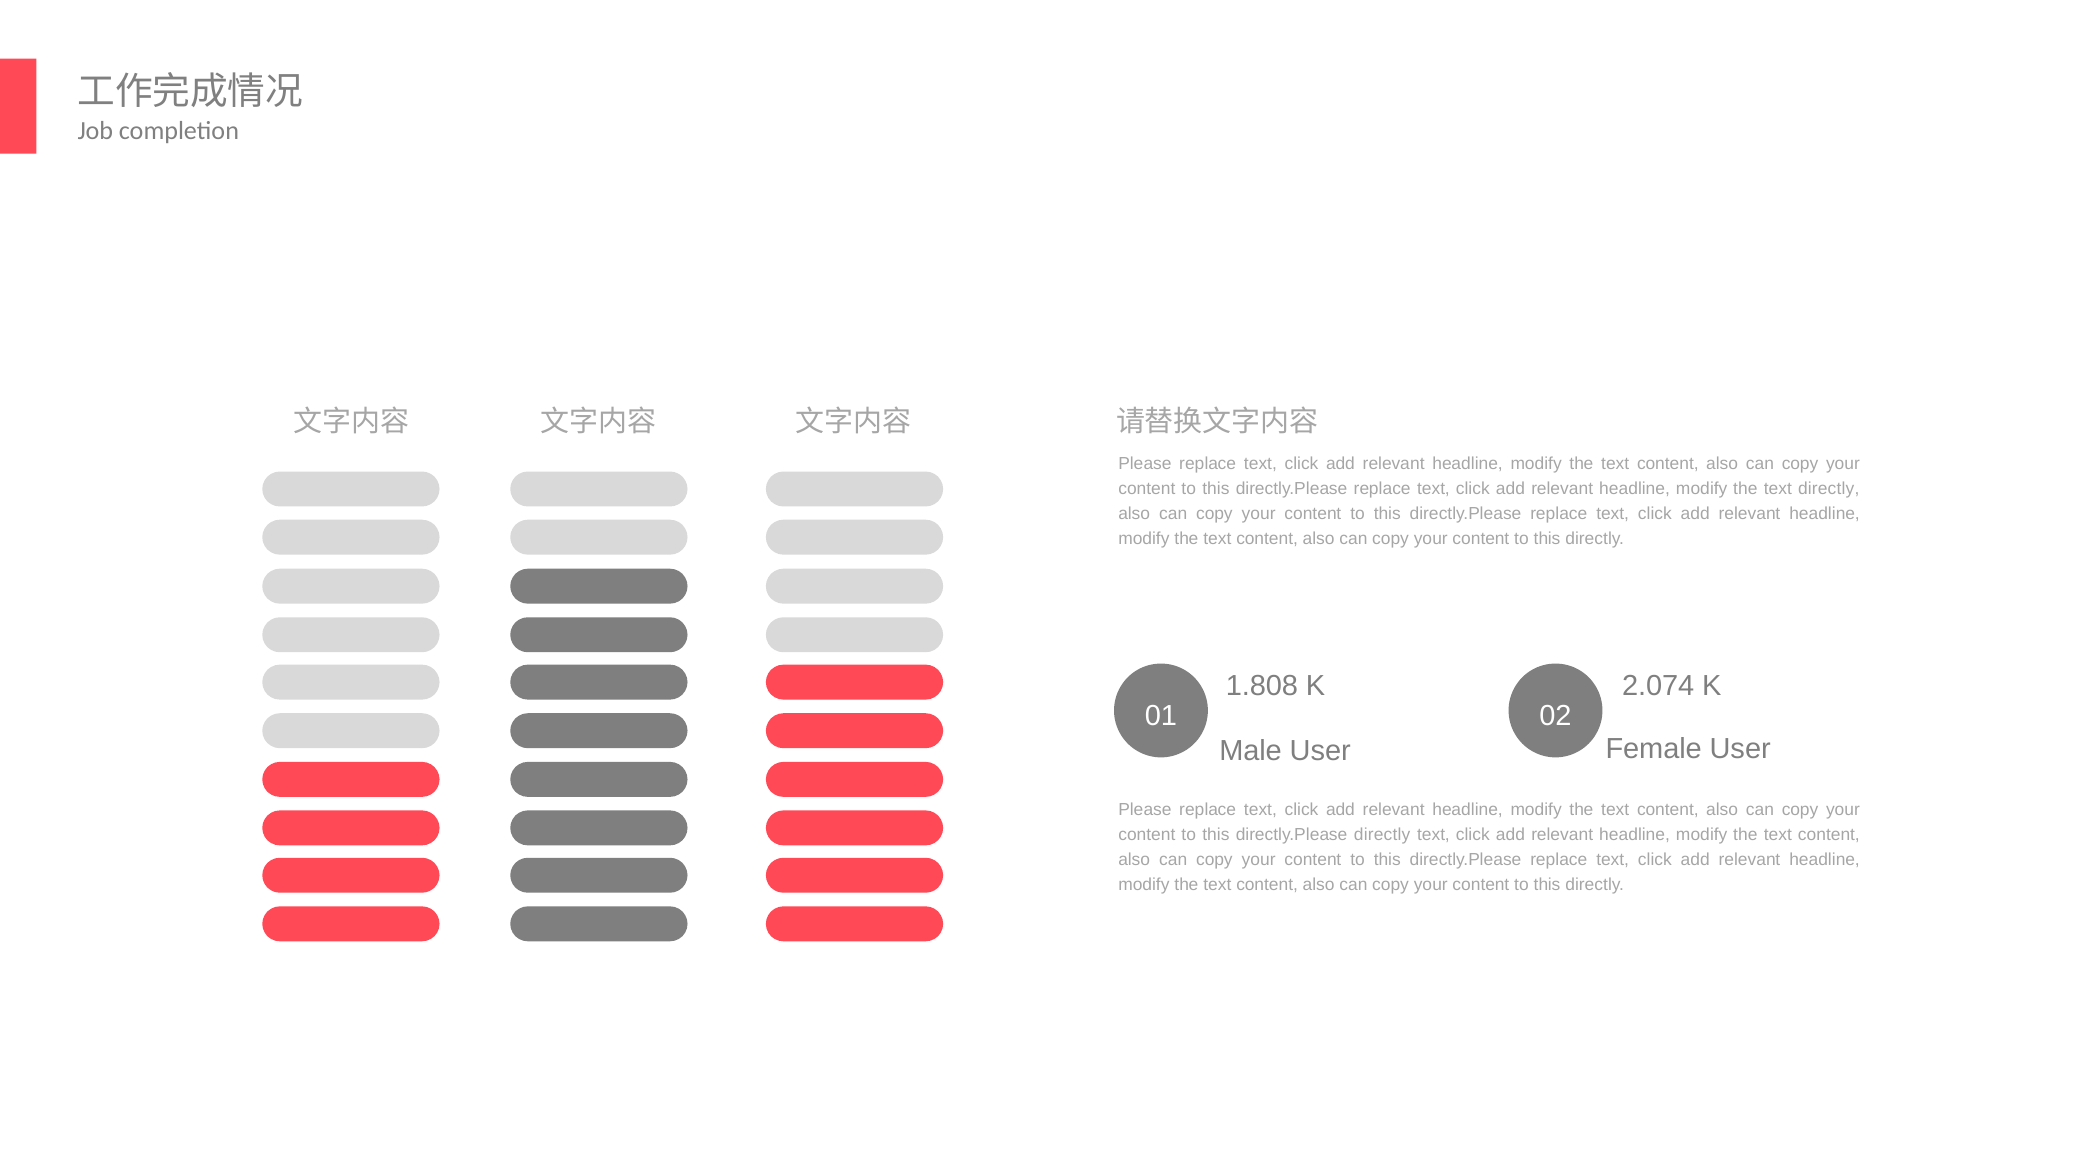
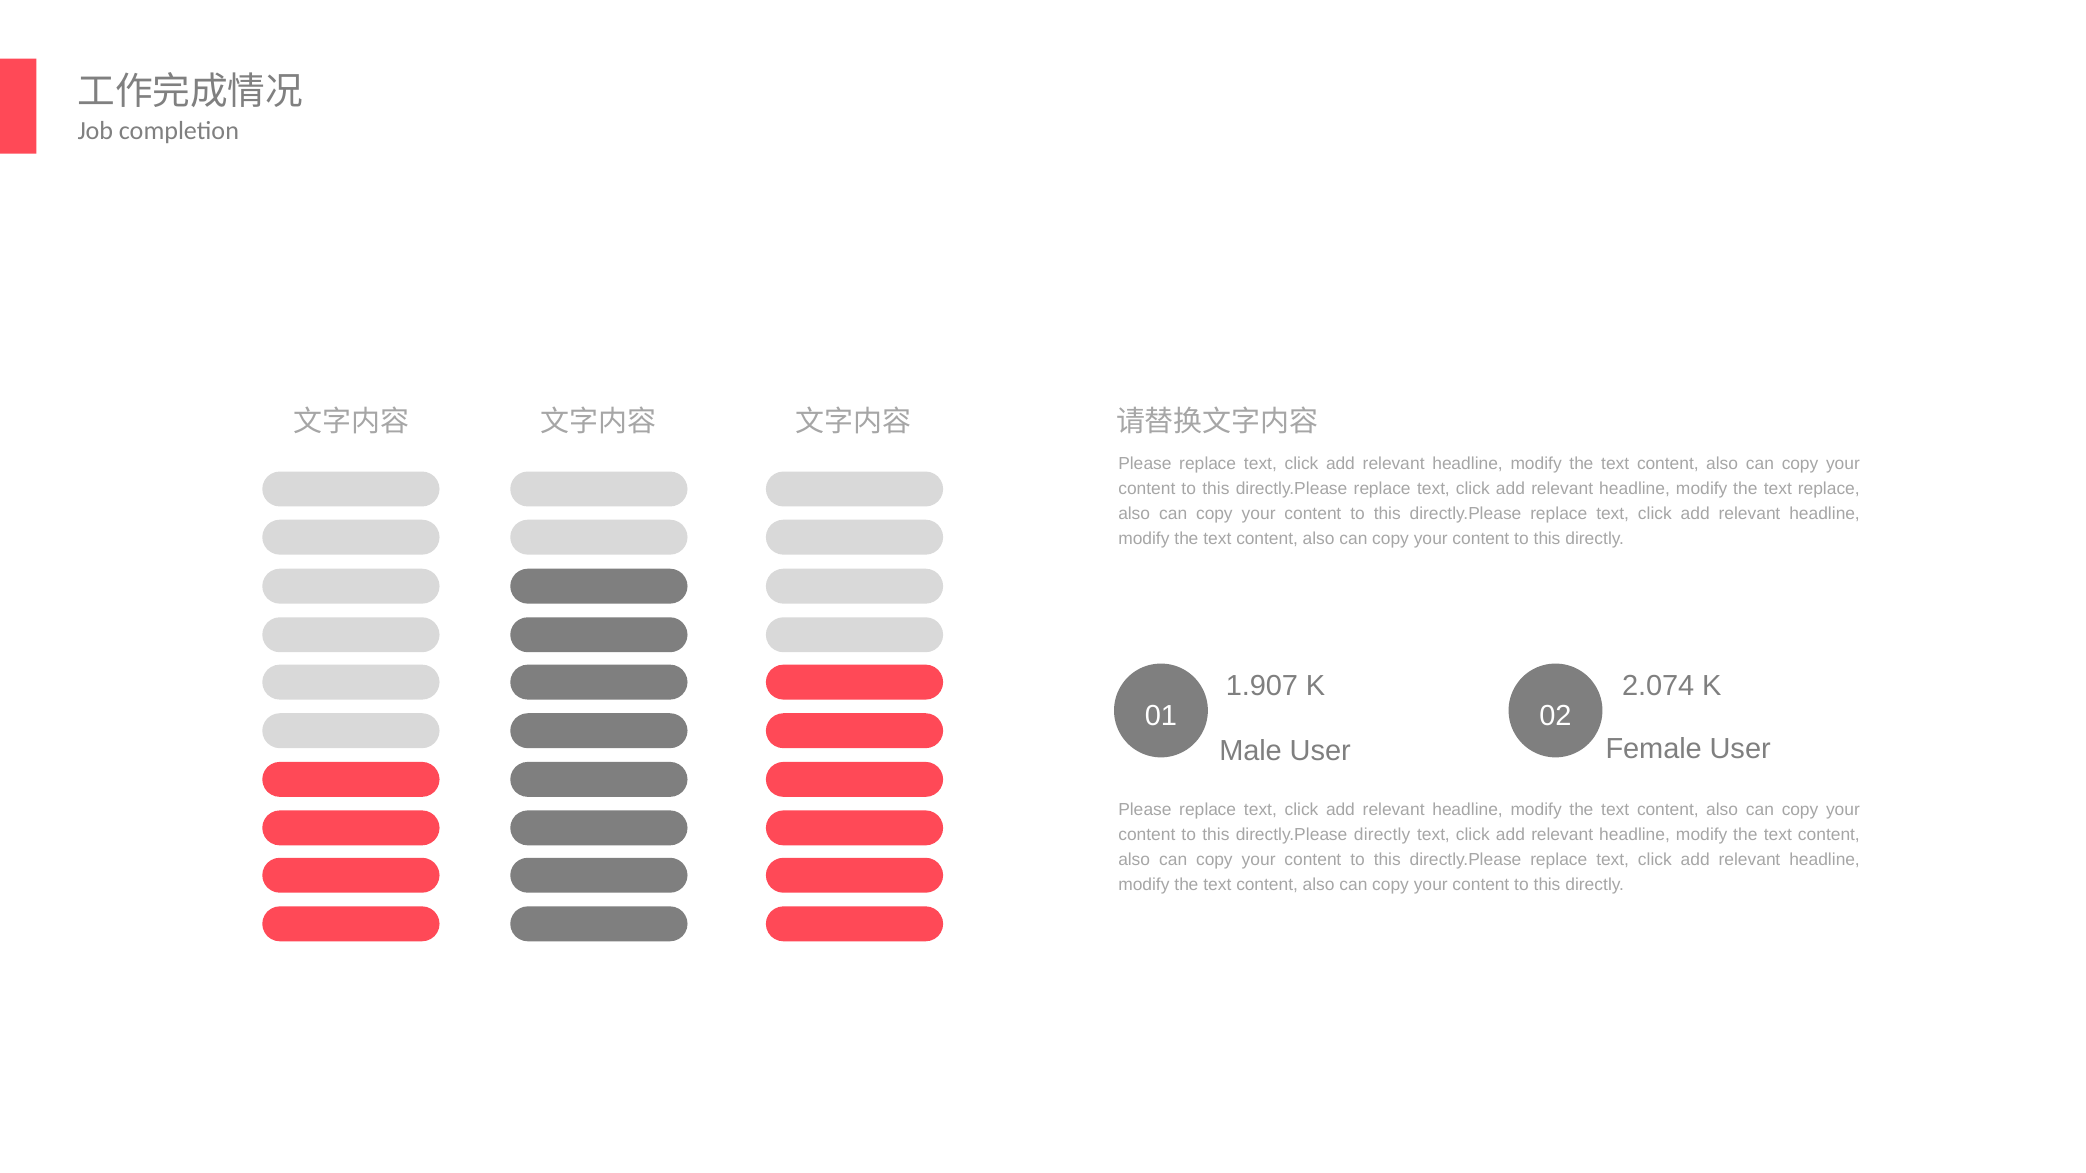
text directly: directly -> replace (1829, 489)
1.808: 1.808 -> 1.907 (1262, 686)
